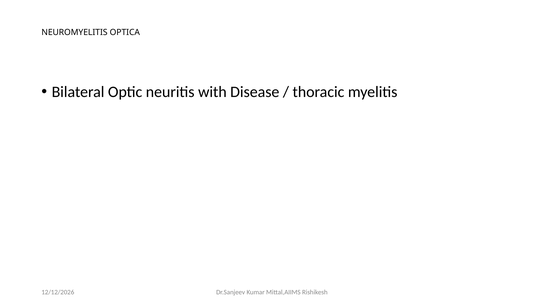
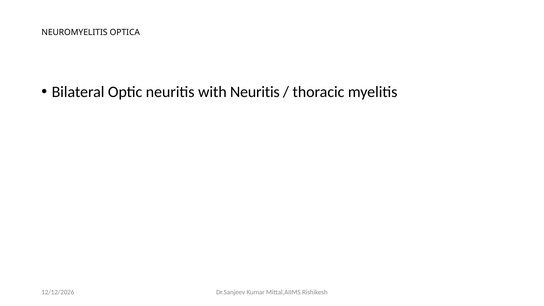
with Disease: Disease -> Neuritis (255, 92)
